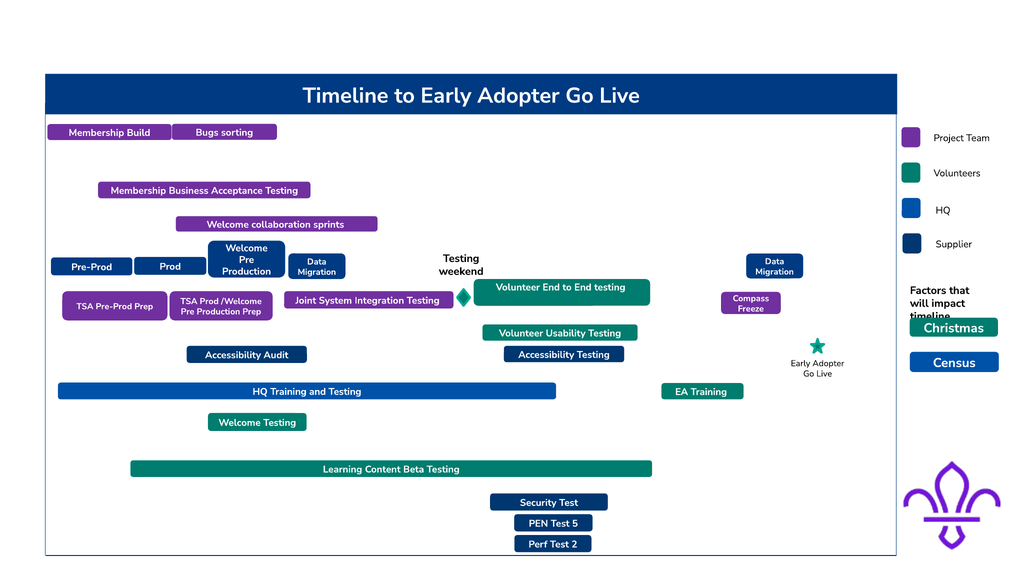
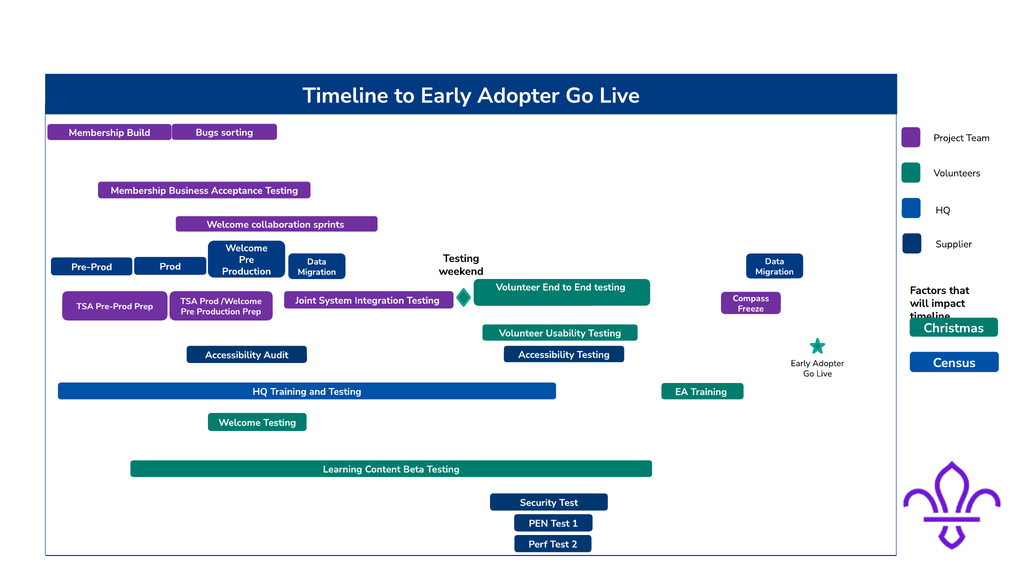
5: 5 -> 1 (575, 523)
